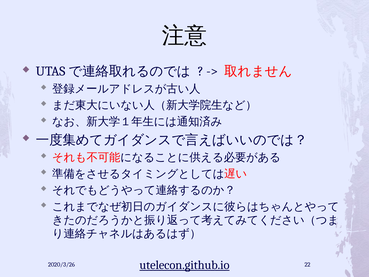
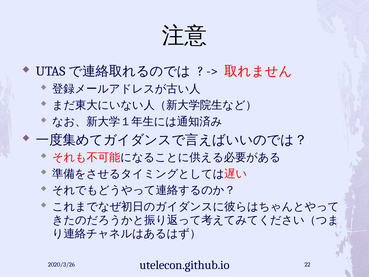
utelecon.github.io underline: present -> none (184, 265)
